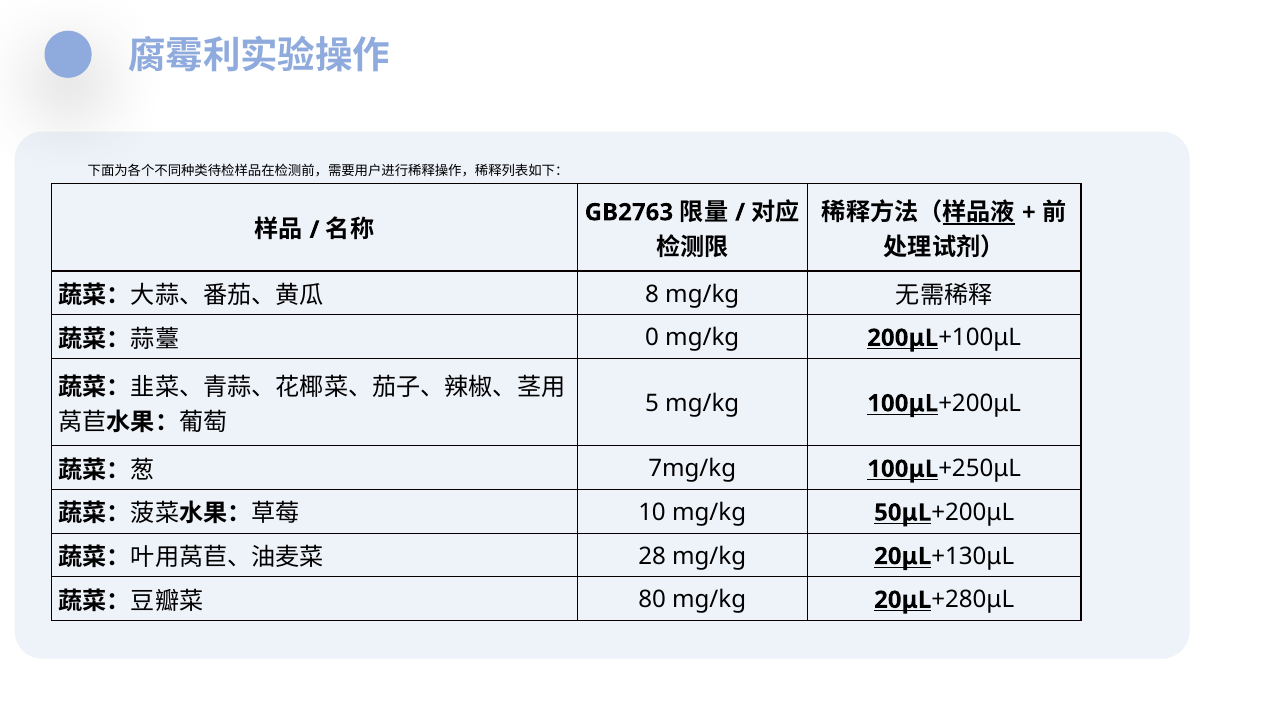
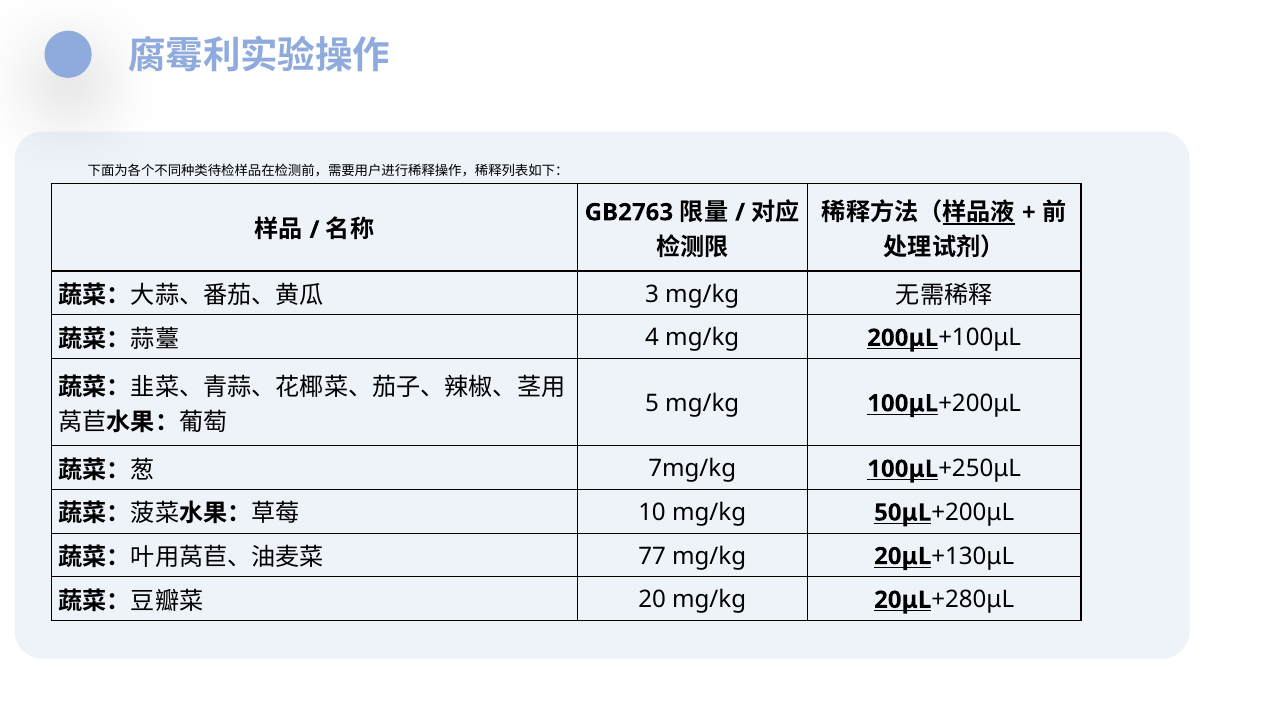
8: 8 -> 3 (652, 294)
0: 0 -> 4 (652, 338)
28: 28 -> 77 (652, 556)
80: 80 -> 20 (652, 600)
